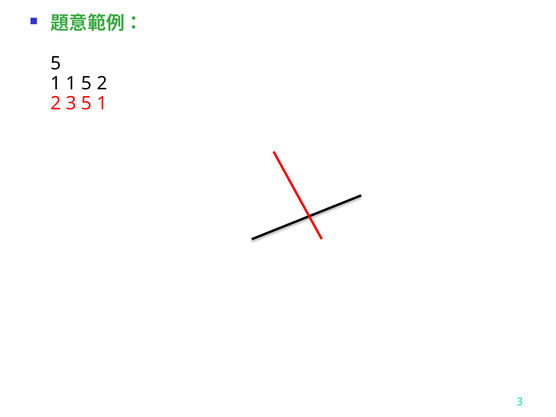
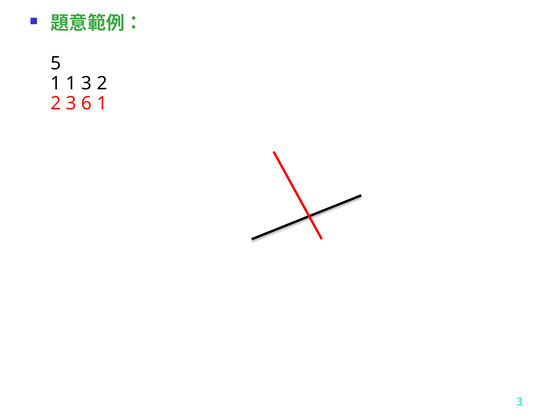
1 5: 5 -> 3 (87, 84)
3 5: 5 -> 6 (87, 104)
